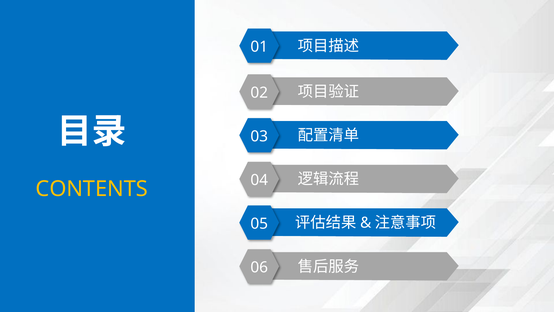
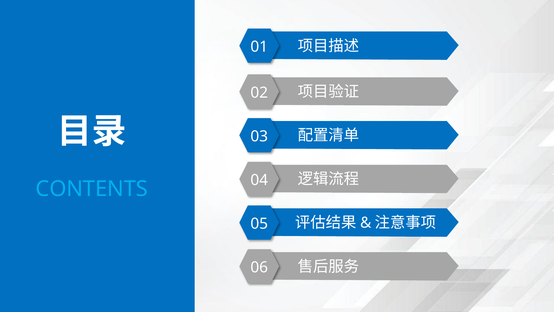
CONTENTS colour: yellow -> light blue (92, 189)
